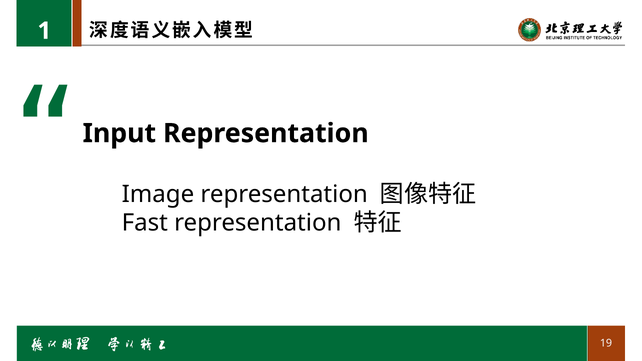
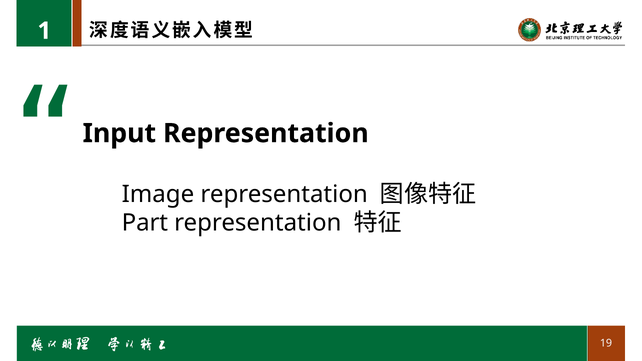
Fast: Fast -> Part (145, 223)
